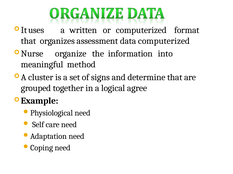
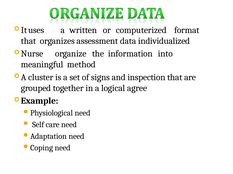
data computerized: computerized -> individualized (164, 41)
determine: determine -> inspection (146, 78)
